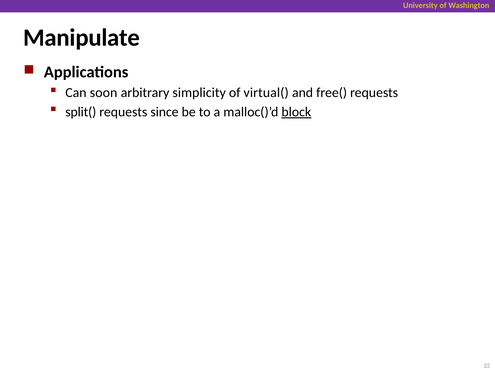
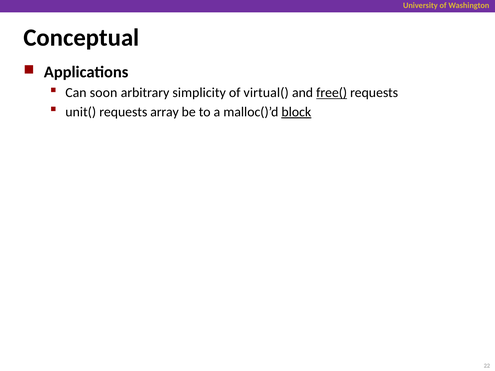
Manipulate: Manipulate -> Conceptual (81, 38)
free( underline: none -> present (332, 93)
split(: split( -> unit( (81, 112)
since: since -> array (165, 112)
